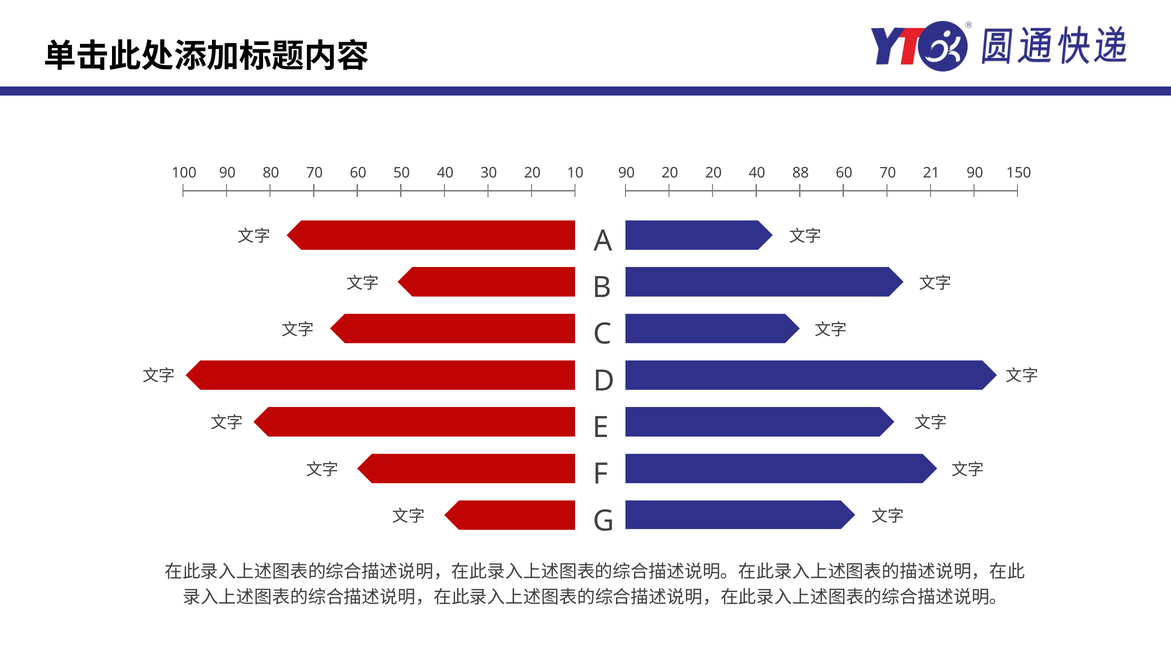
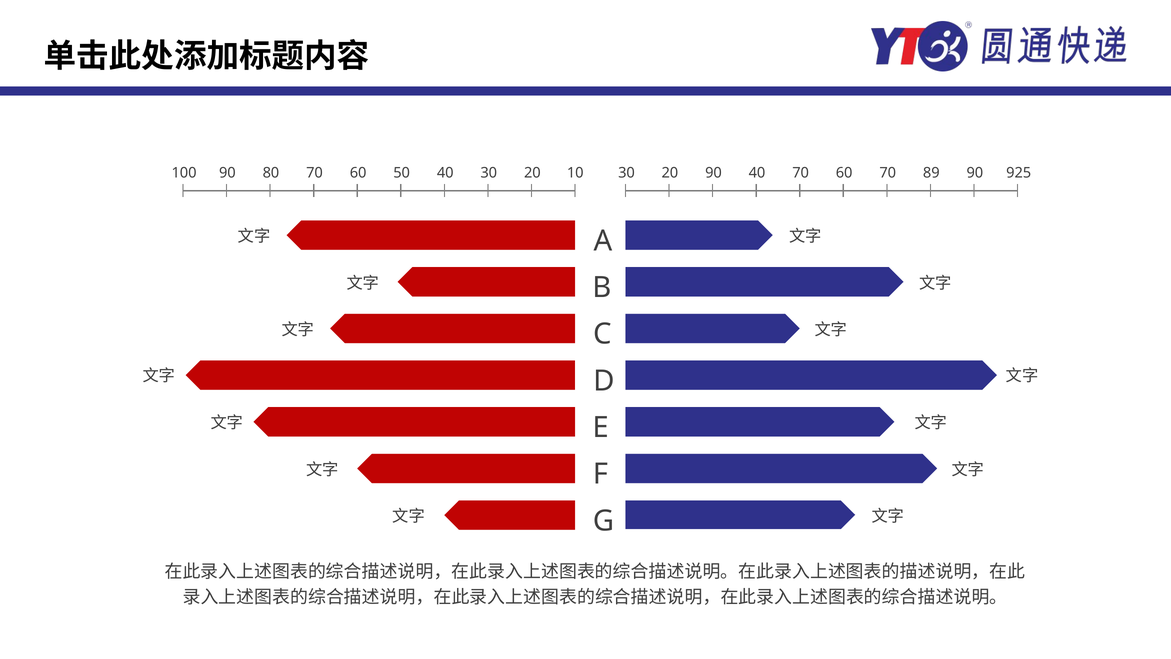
100 90: 90 -> 30 (627, 173)
20 20: 20 -> 90 (713, 173)
40 88: 88 -> 70 (801, 173)
21: 21 -> 89 (931, 173)
150: 150 -> 925 (1019, 173)
